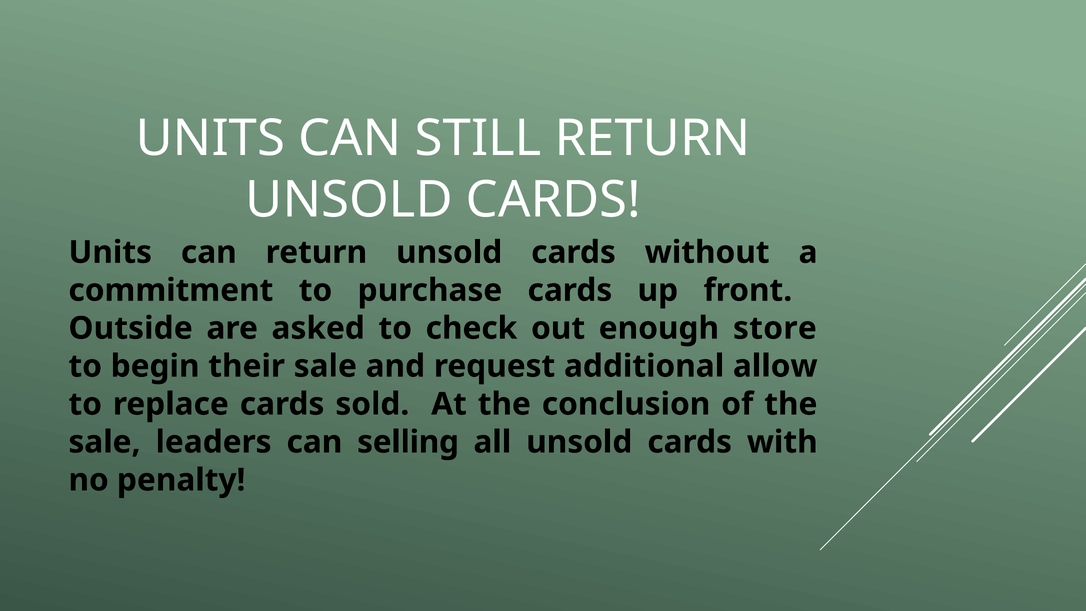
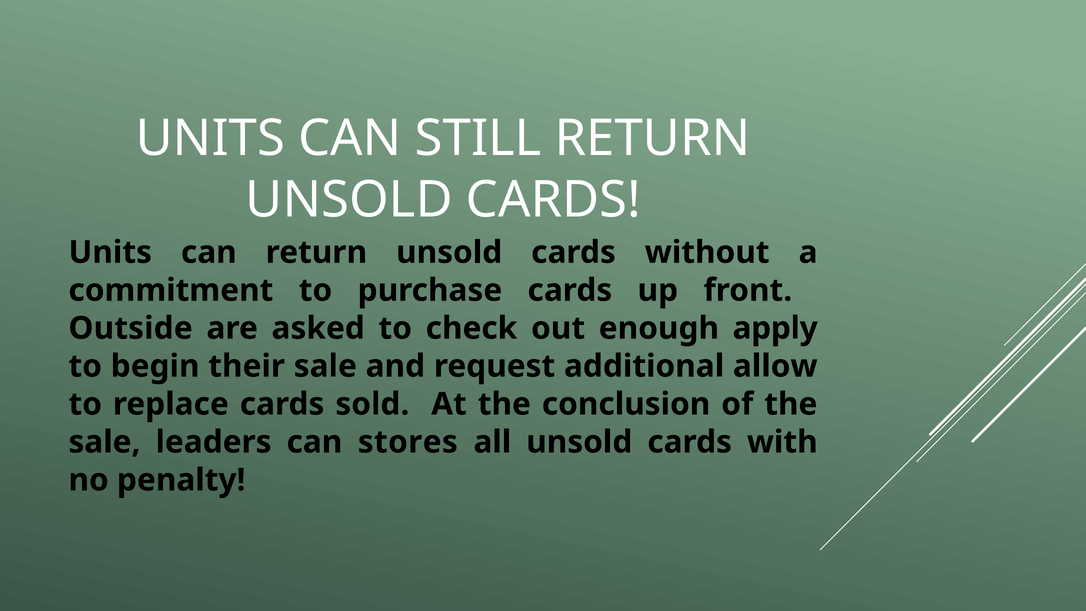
store: store -> apply (775, 328)
selling: selling -> stores (408, 442)
